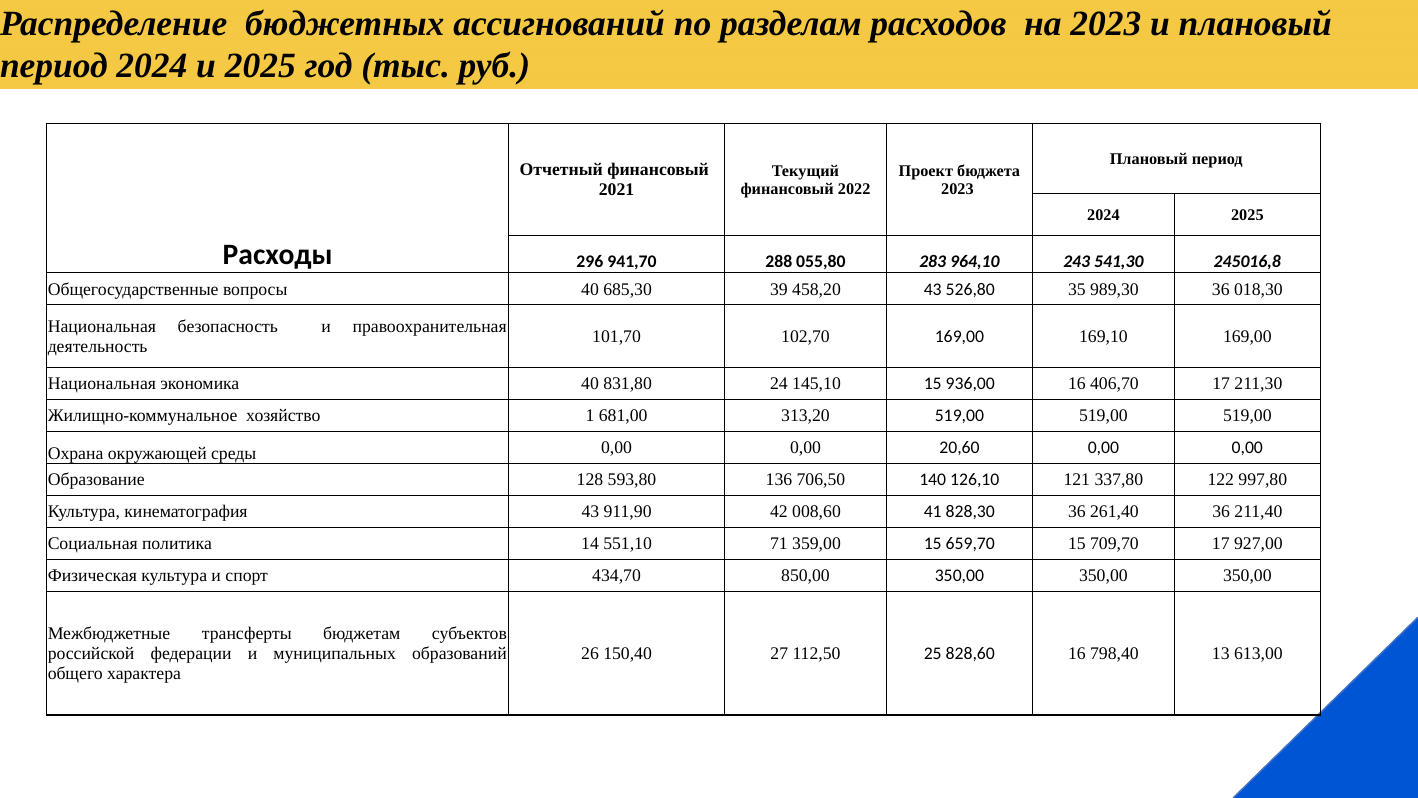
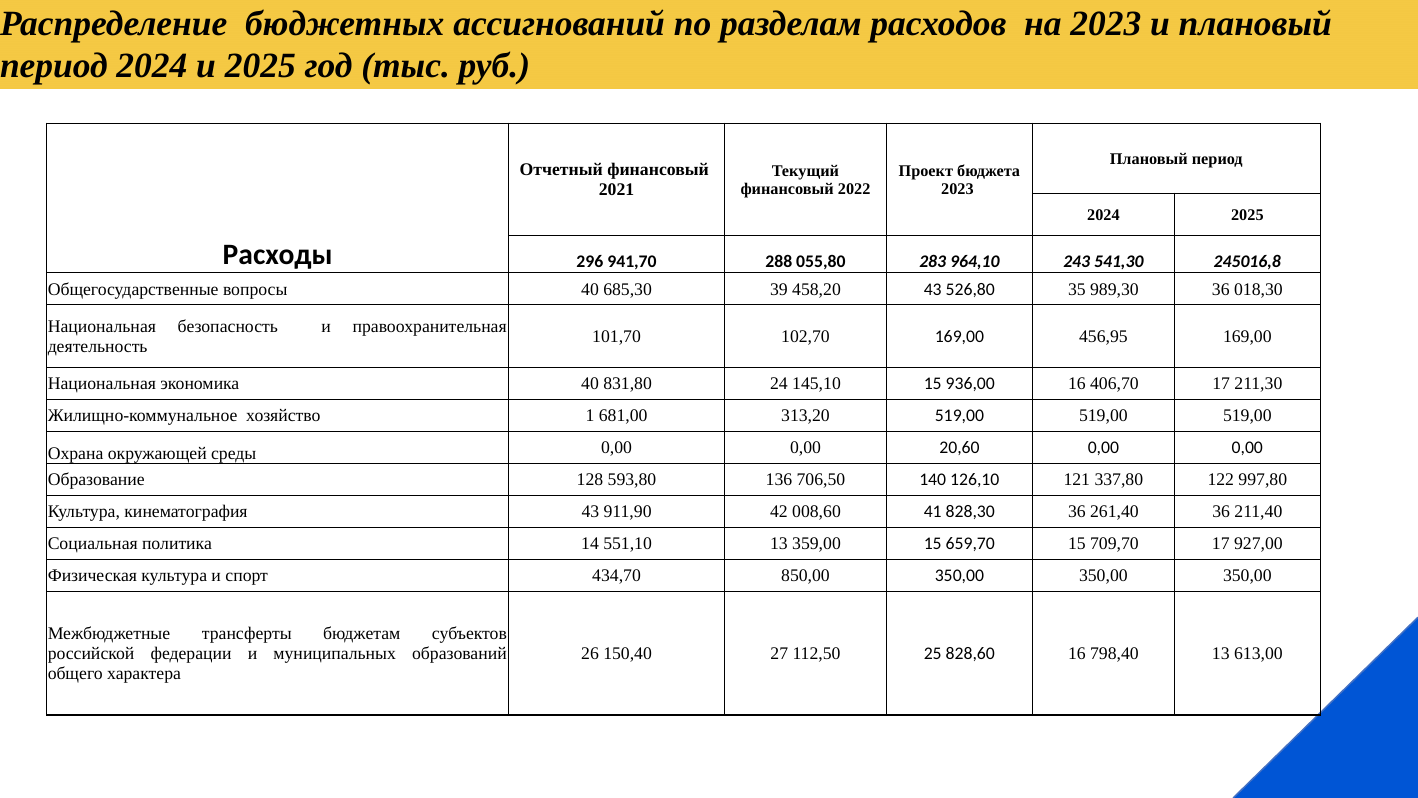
169,10: 169,10 -> 456,95 (1103, 336)
551,10 71: 71 -> 13 (779, 544)
